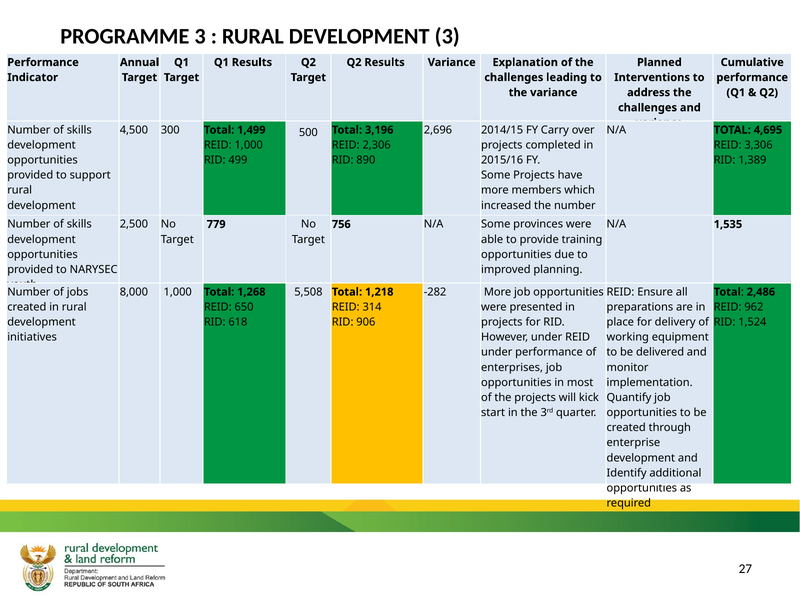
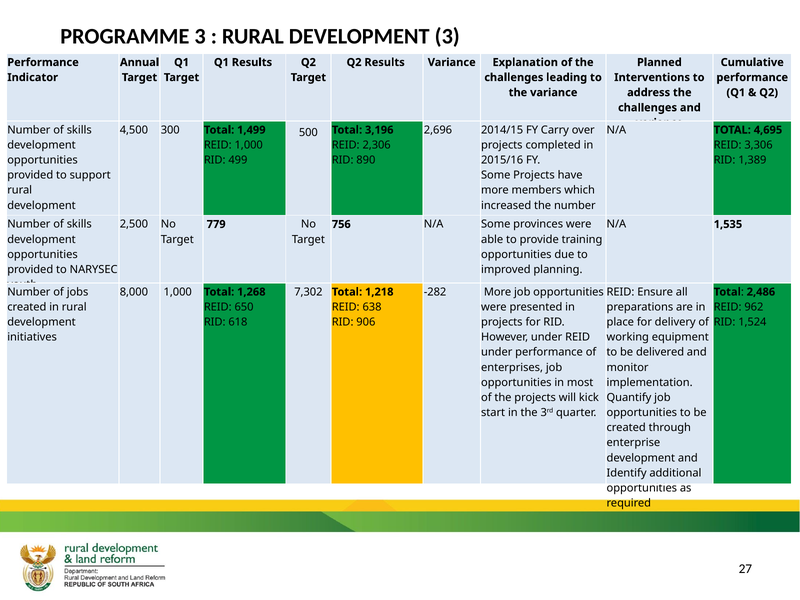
5,508: 5,508 -> 7,302 (308, 292)
314: 314 -> 638 (372, 307)
